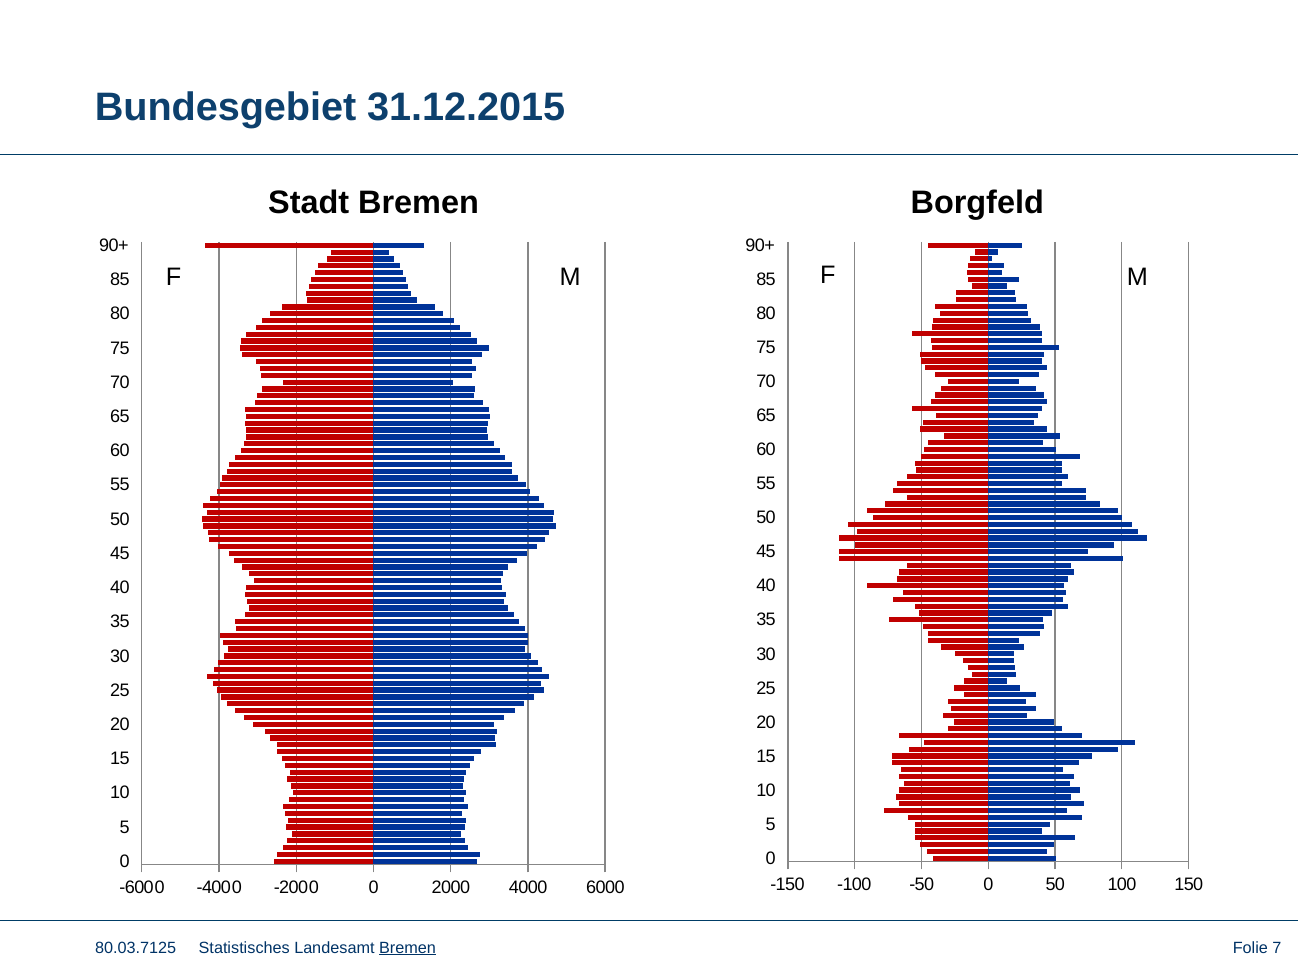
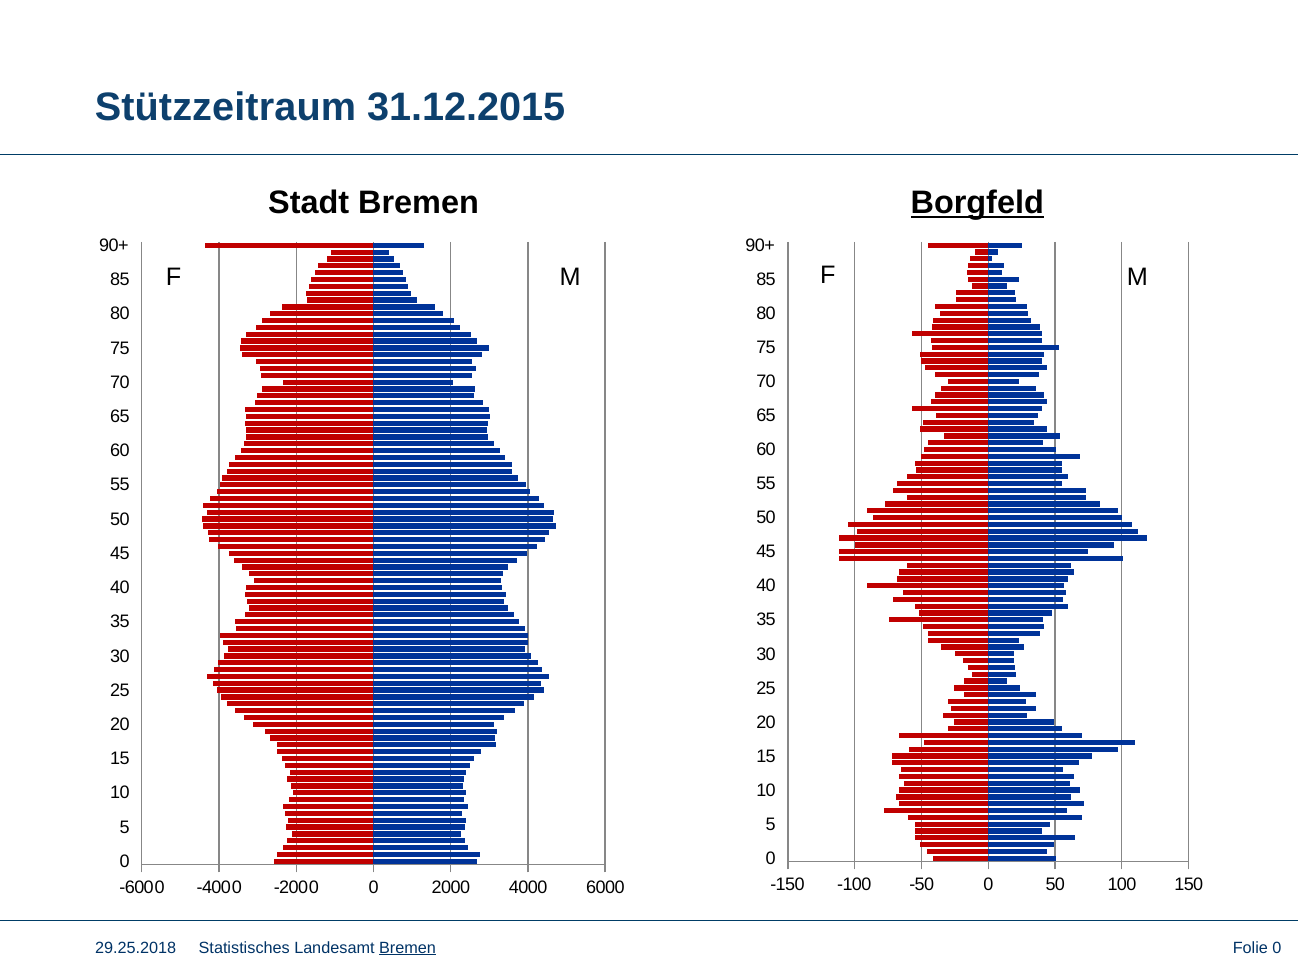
Bundesgebiet: Bundesgebiet -> Stützzeitraum (225, 108)
Borgfeld underline: none -> present (977, 203)
80.03.7125: 80.03.7125 -> 29.25.2018 (136, 947)
Folie 7: 7 -> 0 (1277, 947)
